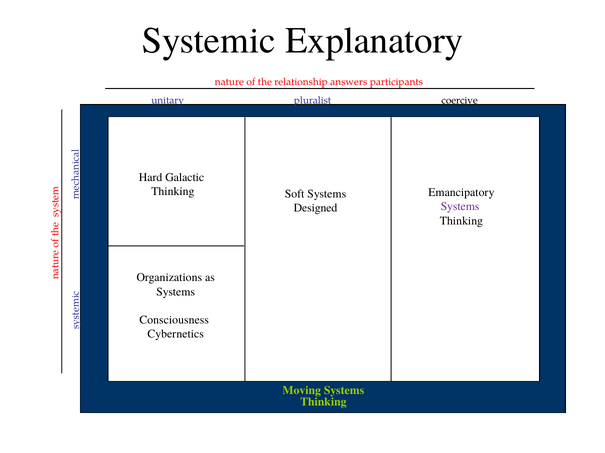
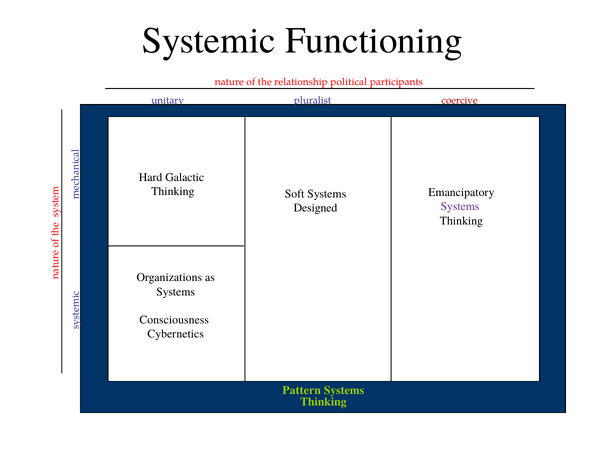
Explanatory: Explanatory -> Functioning (374, 40)
answers: answers -> political (349, 82)
coercive colour: black -> red (460, 100)
Moving: Moving -> Pattern (302, 391)
